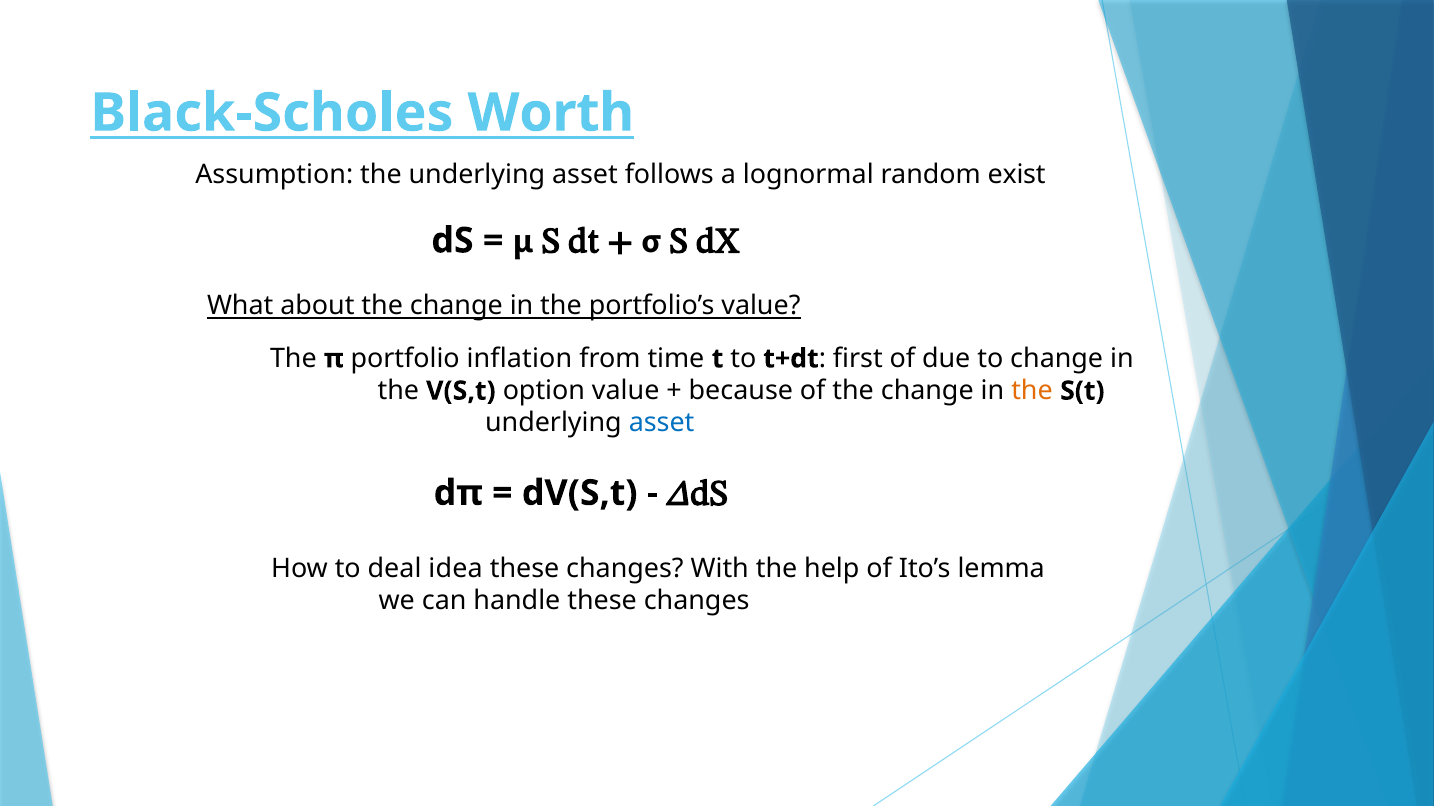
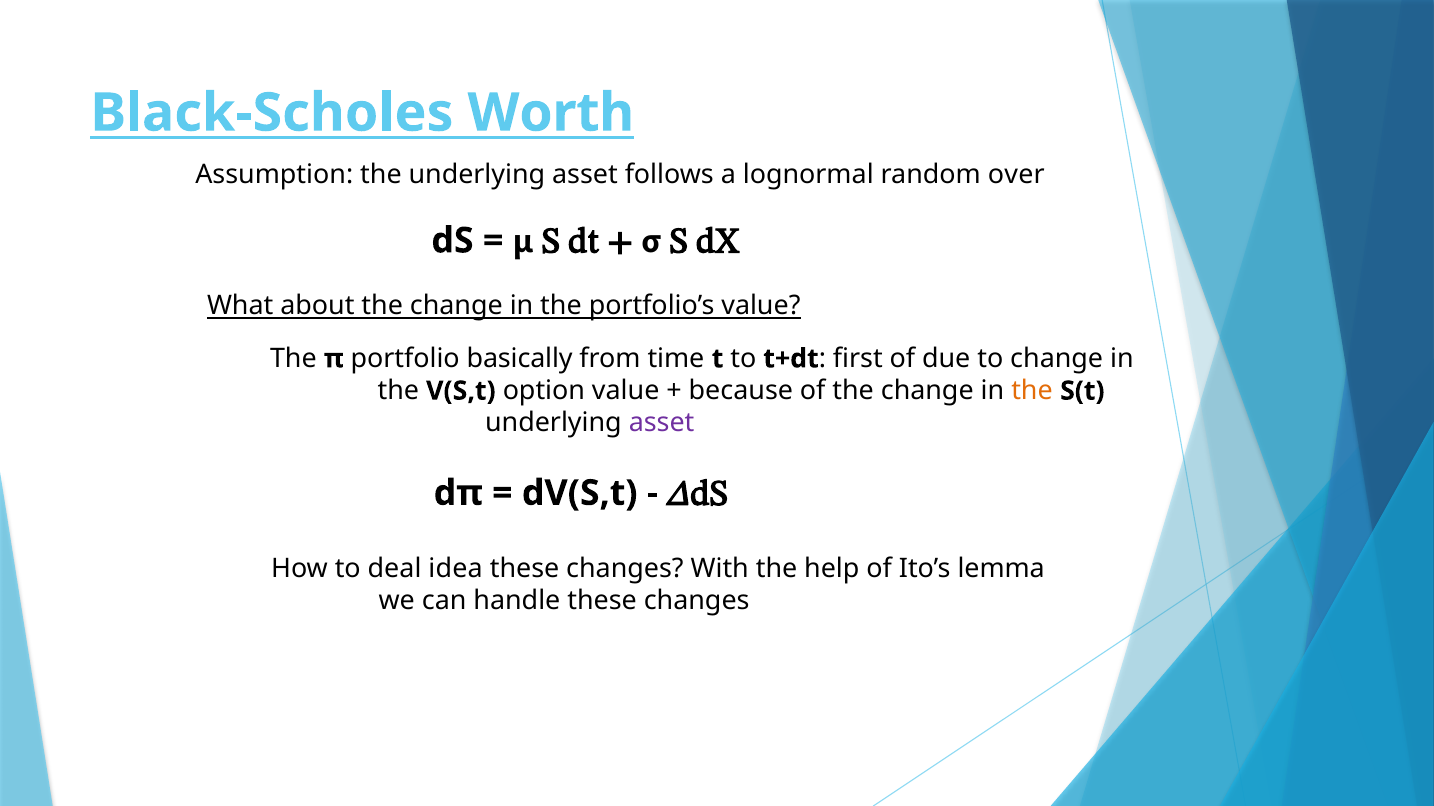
exist: exist -> over (1016, 174)
inflation: inflation -> basically (520, 359)
asset colour: blue -> purple (662, 423)
